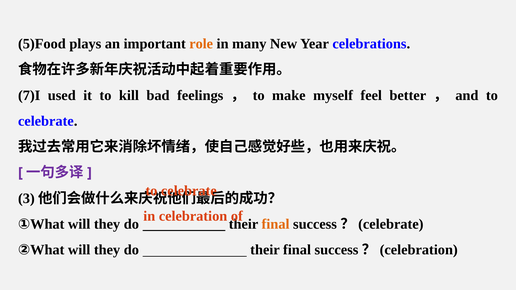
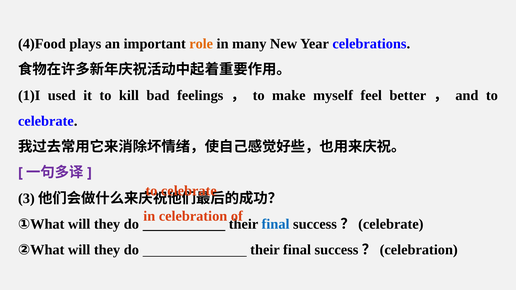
5)Food: 5)Food -> 4)Food (42, 44)
7)I: 7)I -> 1)I (29, 95)
final colour: orange -> blue (276, 224)
